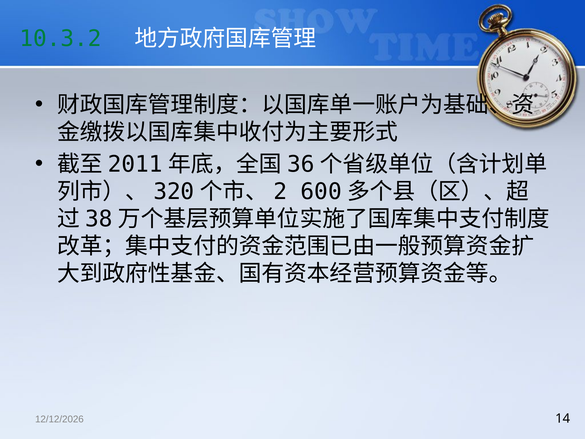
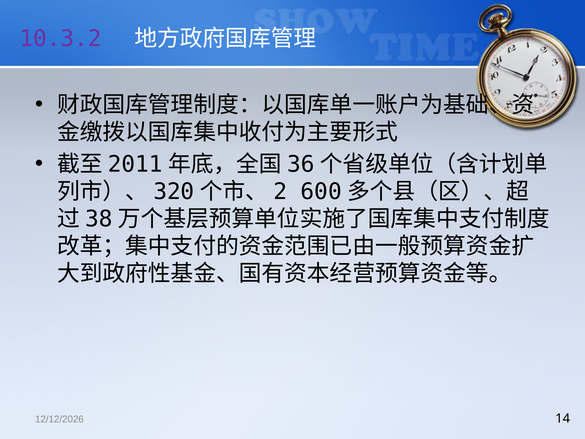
10.3.2 colour: green -> purple (61, 38)
